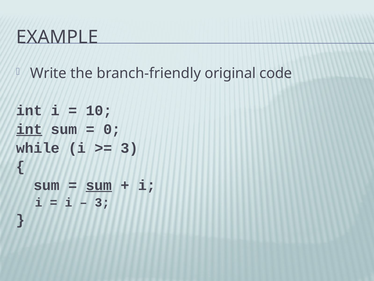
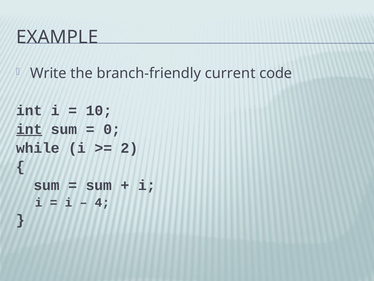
original: original -> current (230, 73)
3: 3 -> 2 (129, 148)
sum underline: present -> none (99, 185)
3: 3 -> 4 (102, 202)
